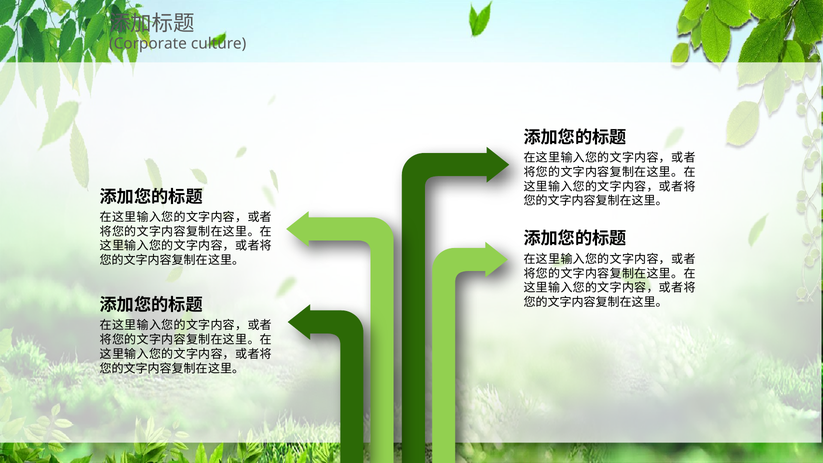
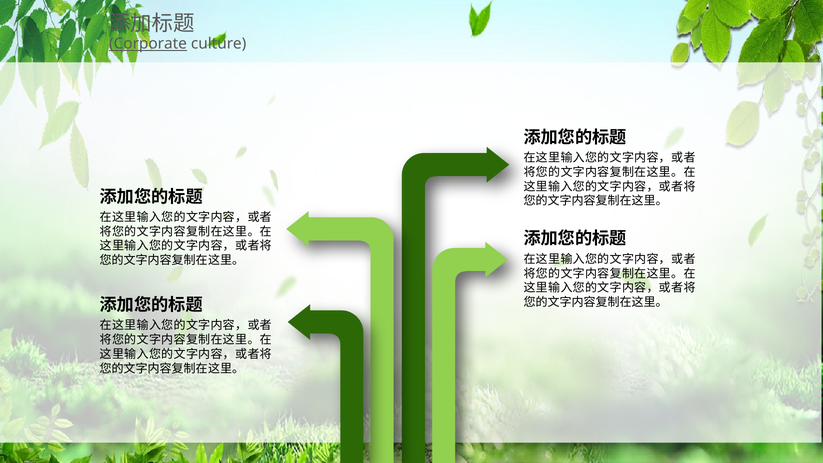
Corporate underline: none -> present (148, 44)
